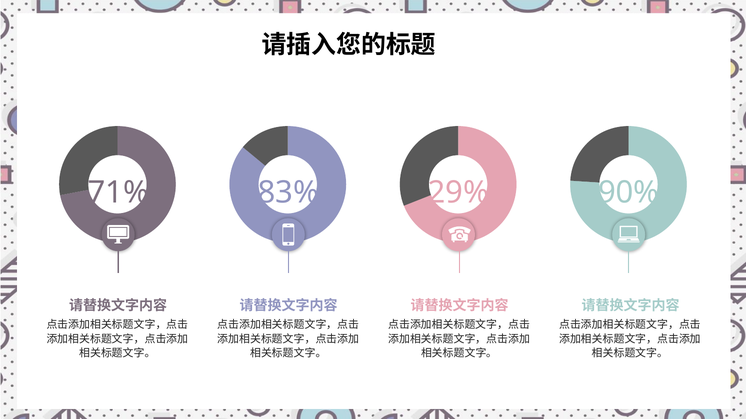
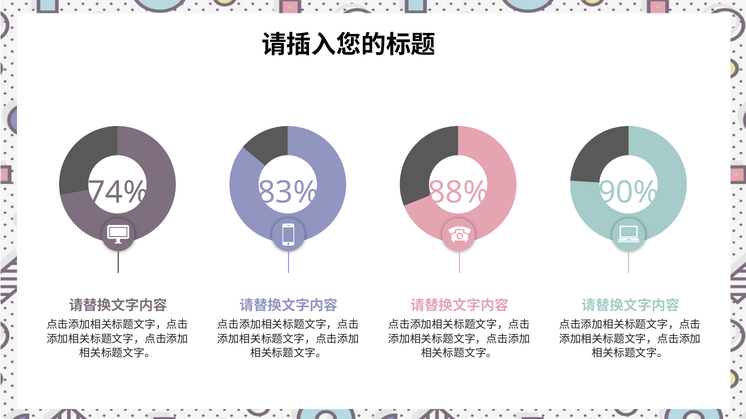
71%: 71% -> 74% (118, 193)
29%: 29% -> 88% (458, 193)
